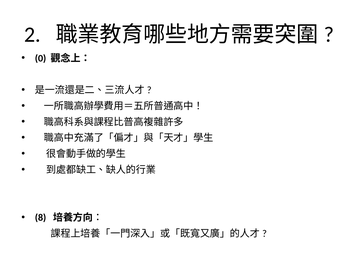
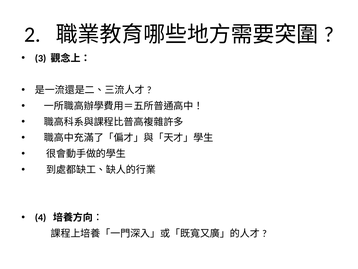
0: 0 -> 3 (41, 58)
8: 8 -> 4 (41, 217)
